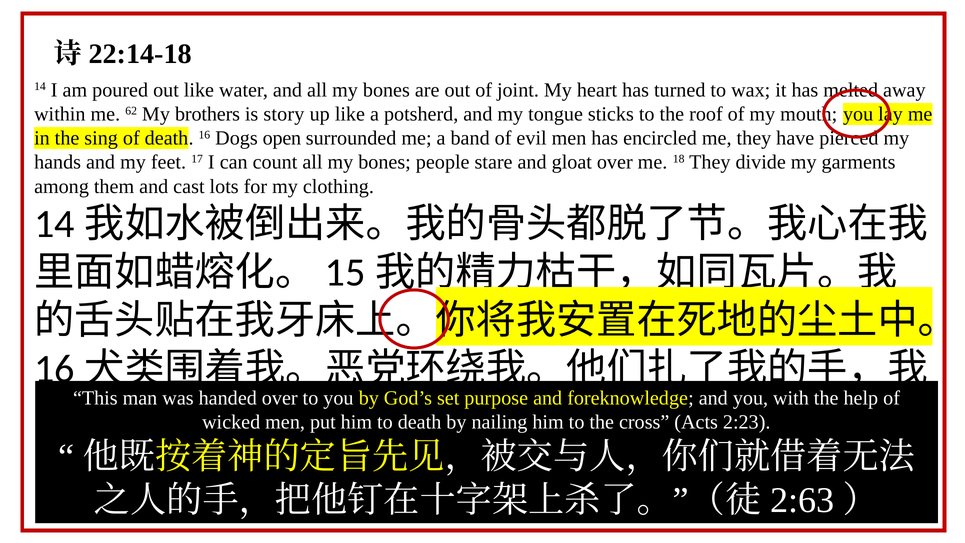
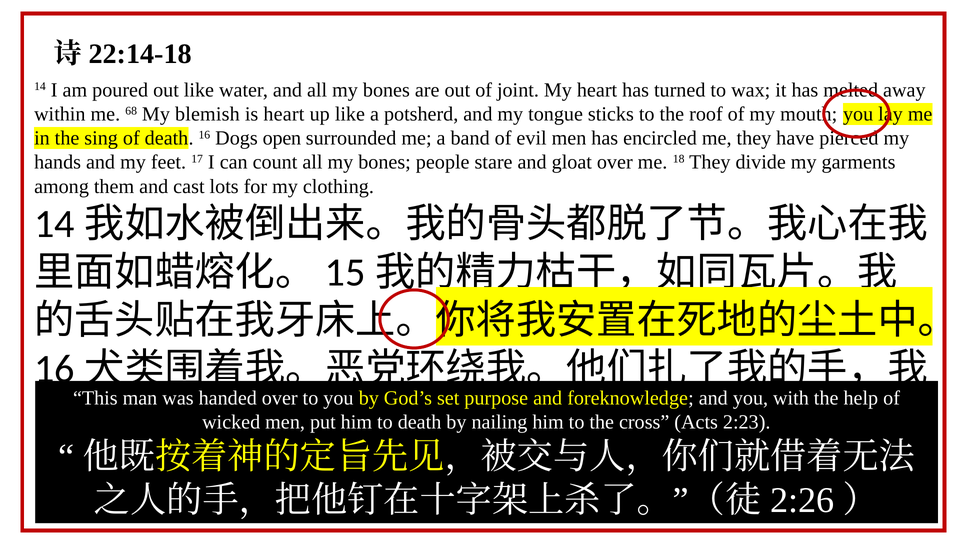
62: 62 -> 68 (131, 111)
brothers: brothers -> blemish (207, 114)
is story: story -> heart (284, 114)
2:63: 2:63 -> 2:26 (802, 500)
